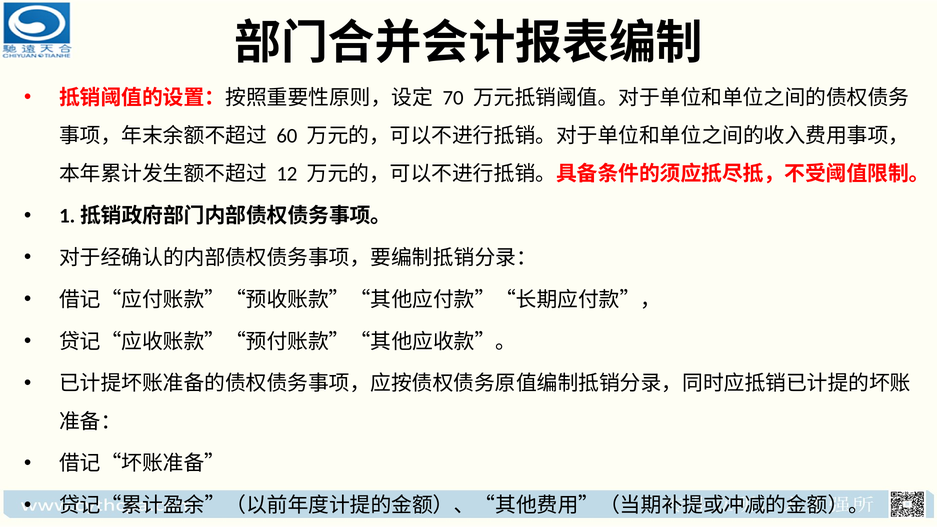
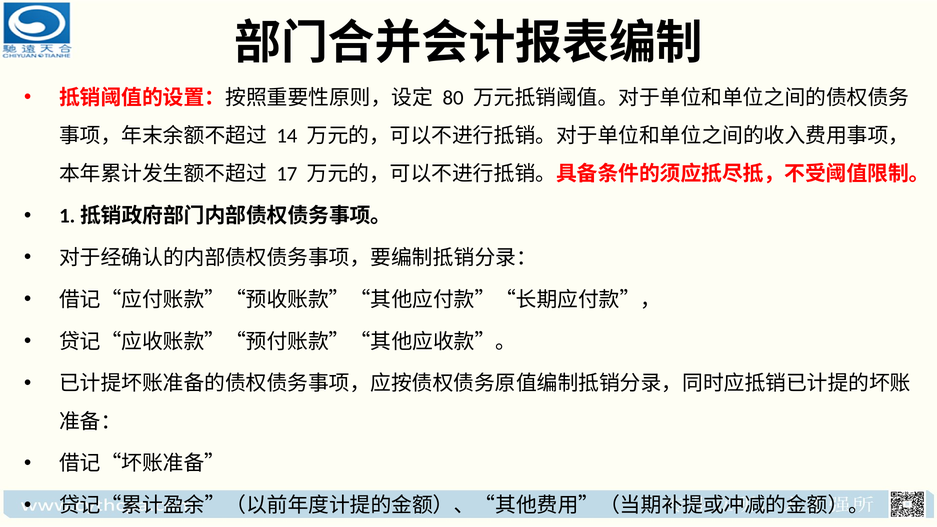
70: 70 -> 80 (453, 98)
60: 60 -> 14 (287, 136)
12: 12 -> 17 (287, 174)
